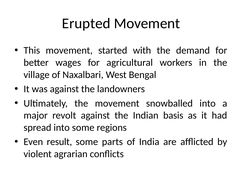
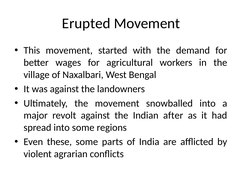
basis: basis -> after (173, 115)
result: result -> these (59, 141)
